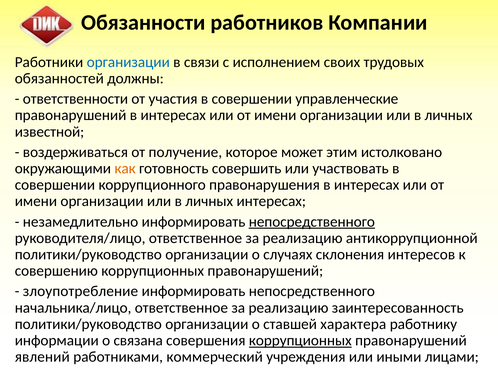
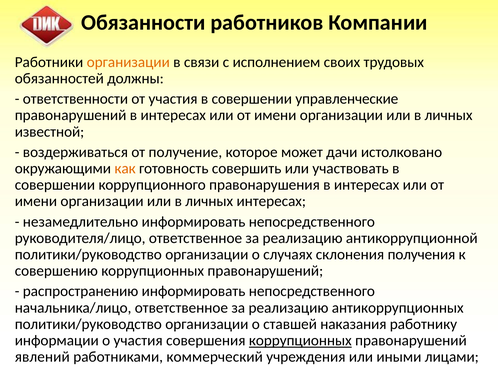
организации colour: blue -> orange (128, 62)
этим: этим -> дачи (342, 152)
непосредственного underline: present -> none (312, 222)
интересов: интересов -> получения (421, 255)
злоупотребление: злоупотребление -> распространению (81, 292)
заинтересованность: заинтересованность -> антикоррупционных (398, 308)
характера: характера -> наказания (353, 325)
о связана: связана -> участия (138, 341)
